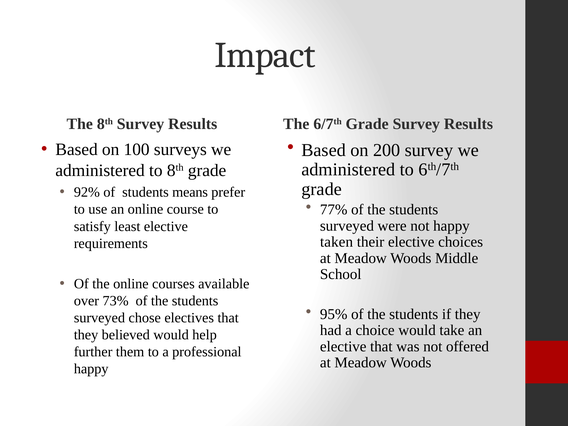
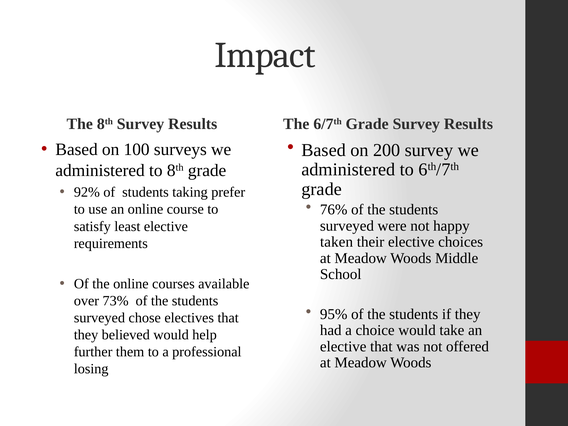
means: means -> taking (190, 192)
77%: 77% -> 76% (334, 210)
happy: happy -> losing (91, 369)
